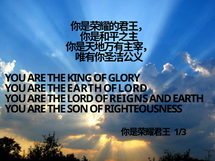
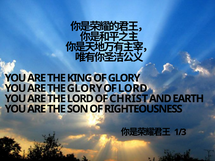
THE EARTH: EARTH -> GLORY (85, 88)
REIGNS: REIGNS -> CHRIST (129, 99)
